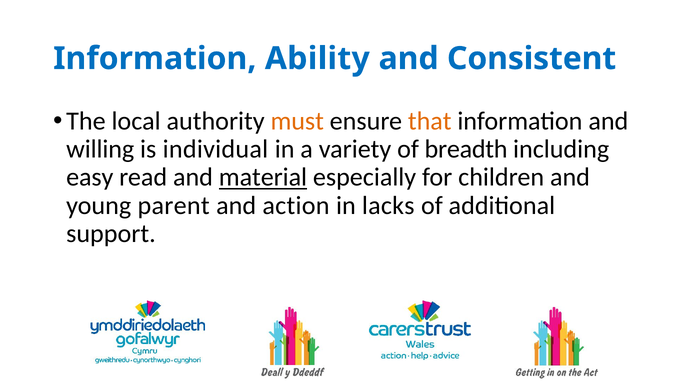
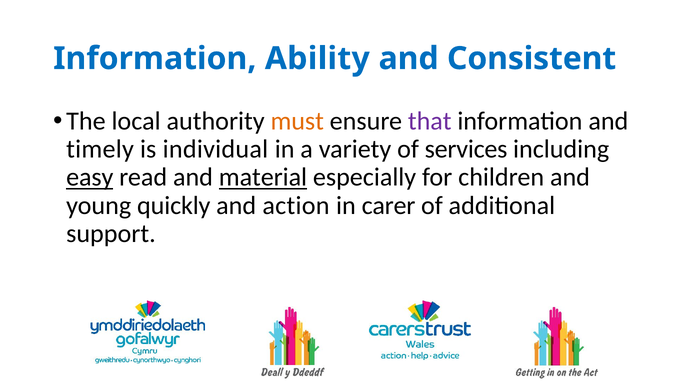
that colour: orange -> purple (430, 121)
willing: willing -> timely (100, 149)
breadth: breadth -> services (466, 149)
easy underline: none -> present (90, 177)
parent: parent -> quickly (174, 206)
lacks: lacks -> carer (389, 206)
